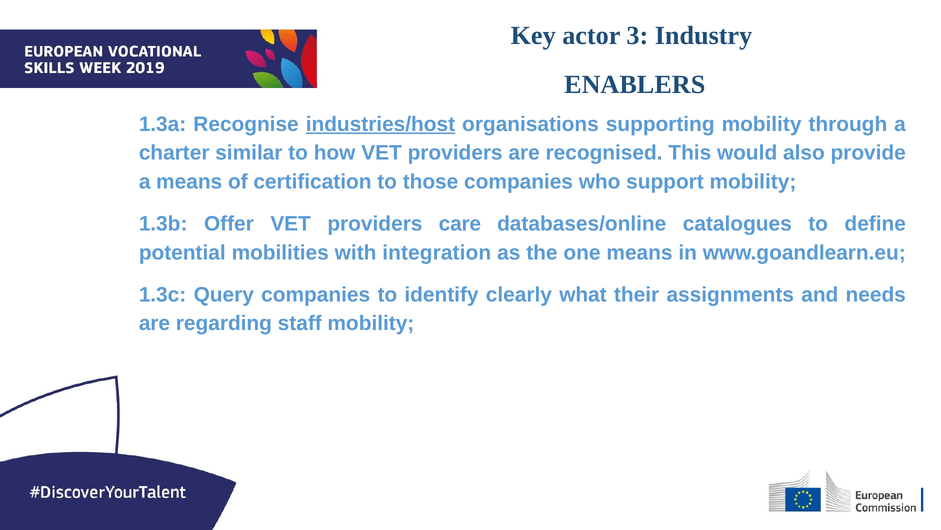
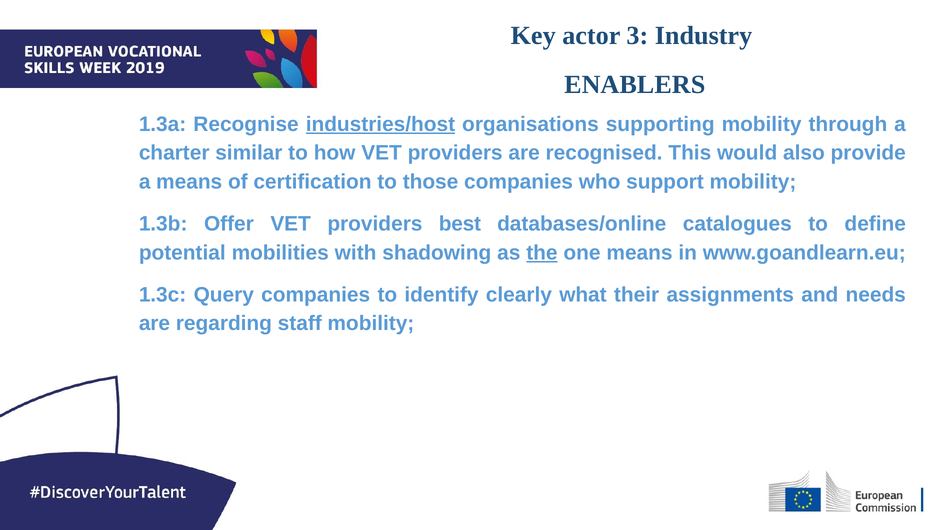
care: care -> best (460, 224)
integration: integration -> shadowing (437, 252)
the underline: none -> present (542, 252)
